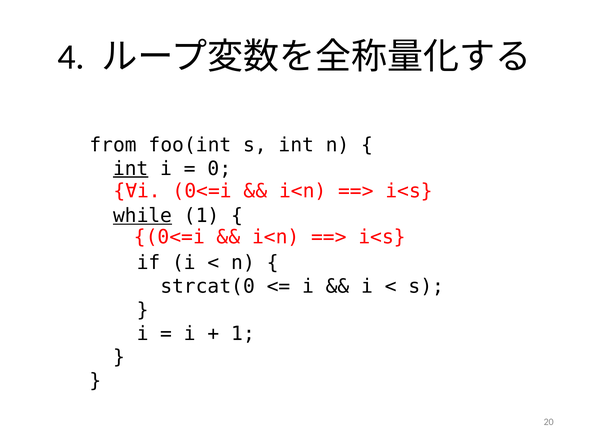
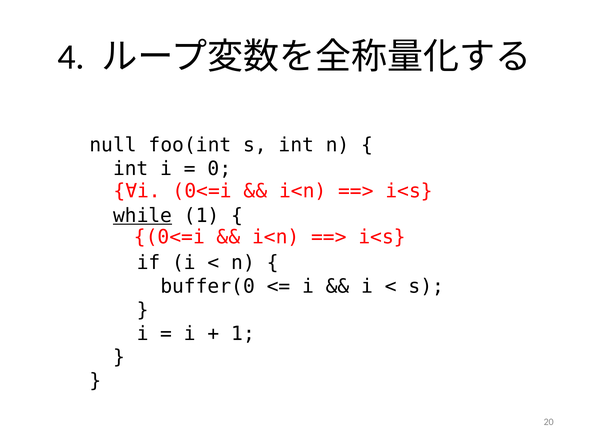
from: from -> null (113, 145)
int underline: present -> none (131, 168)
strcat(0: strcat(0 -> buffer(0 (208, 286)
